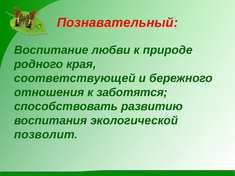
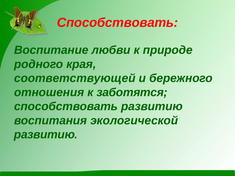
Познавательный: Познавательный -> Способствовать (118, 23)
позволит: позволит -> развитию (44, 135)
